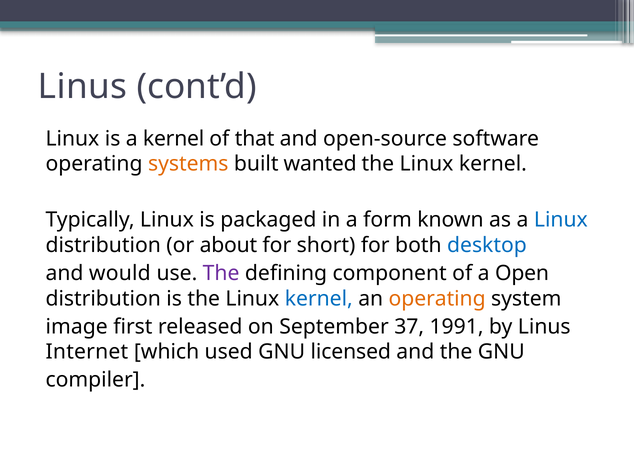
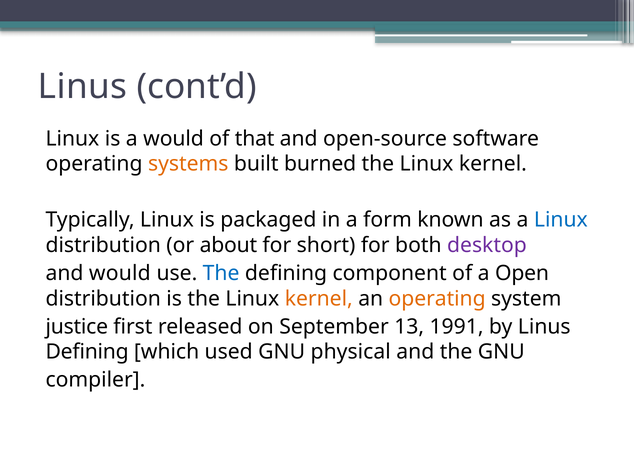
a kernel: kernel -> would (174, 139)
wanted: wanted -> burned (320, 164)
desktop colour: blue -> purple (487, 246)
The colour: purple -> blue (221, 274)
kernel colour: blue -> orange (319, 299)
image: image -> justice (77, 327)
37: 37 -> 13 (409, 327)
Internet: Internet -> Defining (87, 352)
licensed: licensed -> physical (351, 352)
